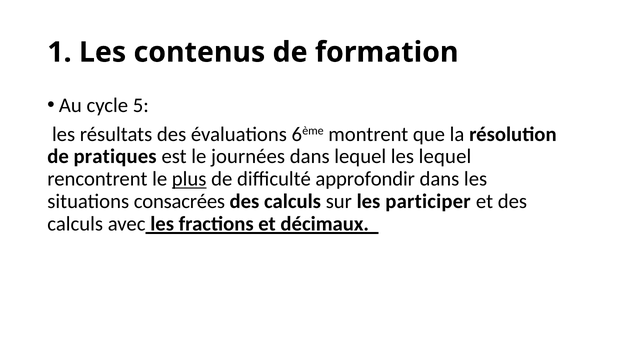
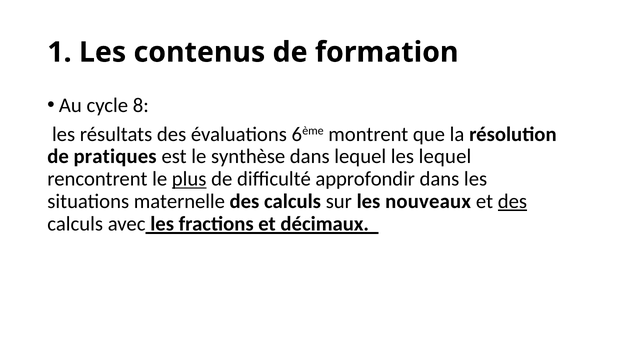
5: 5 -> 8 (141, 105)
journées: journées -> synthèse (248, 156)
consacrées: consacrées -> maternelle (179, 201)
participer: participer -> nouveaux (428, 201)
des underline: none -> present (512, 201)
